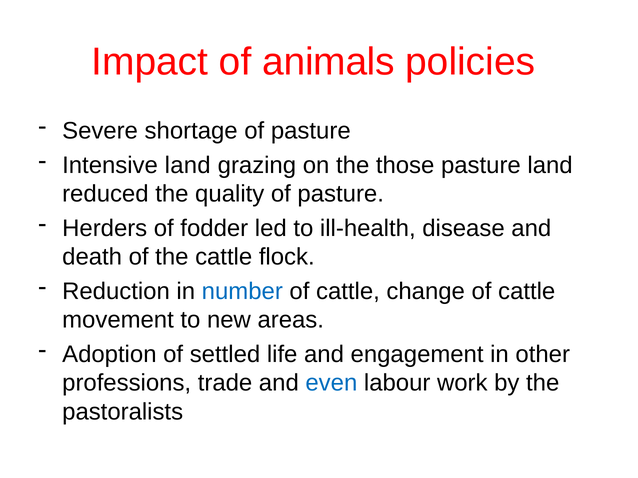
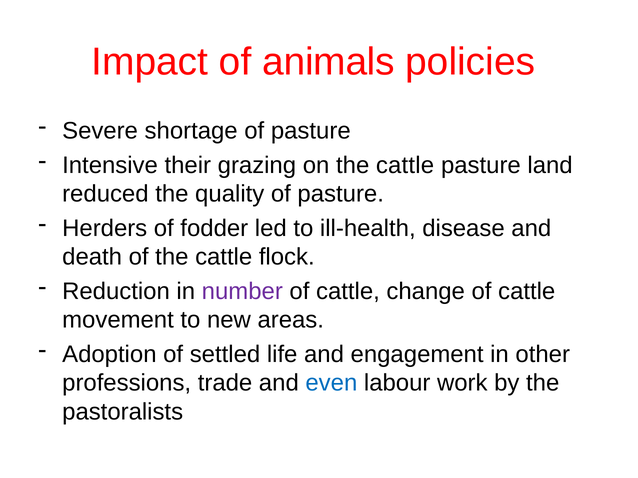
Intensive land: land -> their (188, 165)
on the those: those -> cattle (405, 165)
number colour: blue -> purple (242, 292)
